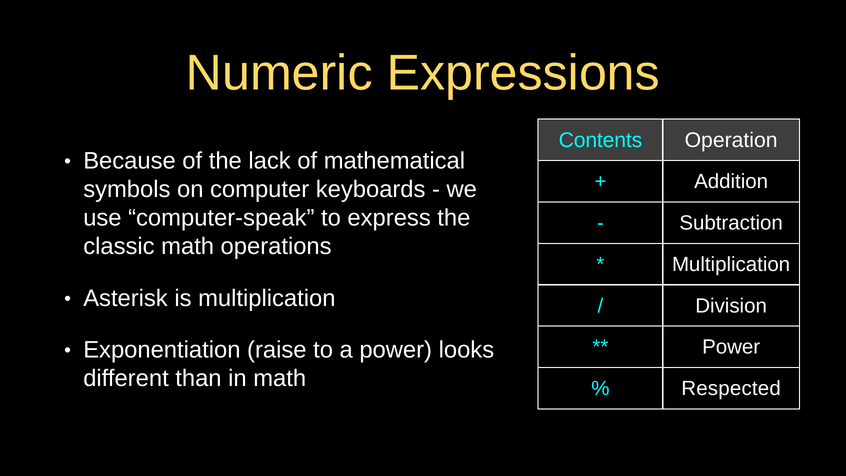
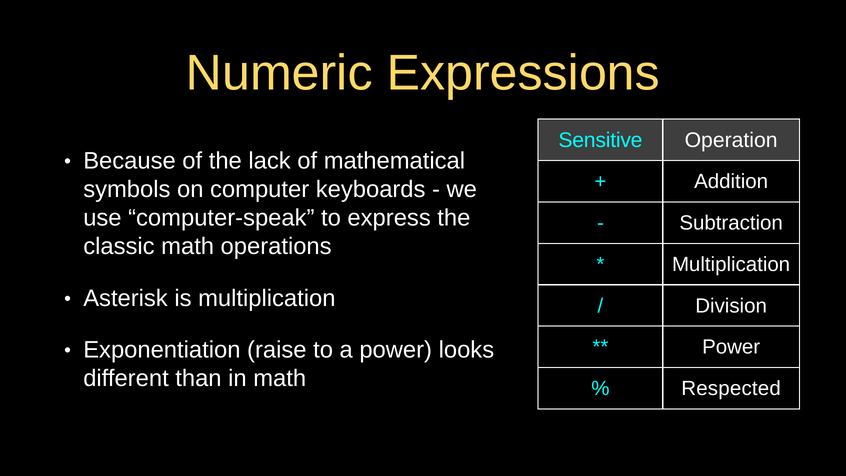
Contents: Contents -> Sensitive (600, 140)
